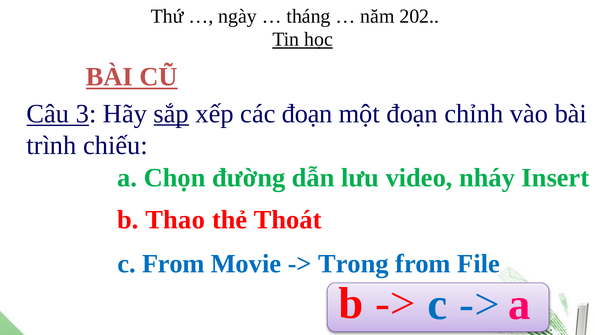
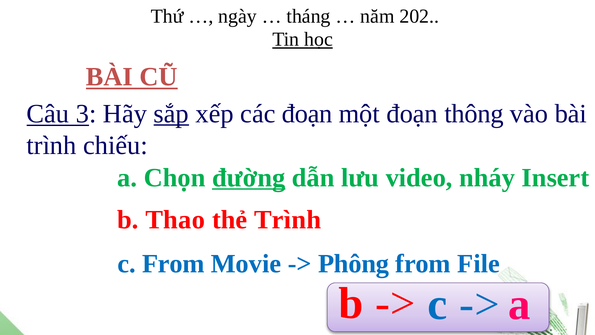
chỉnh: chỉnh -> thông (474, 114)
đường underline: none -> present (249, 177)
thẻ Thoát: Thoát -> Trình (288, 220)
Trong: Trong -> Phông (354, 264)
